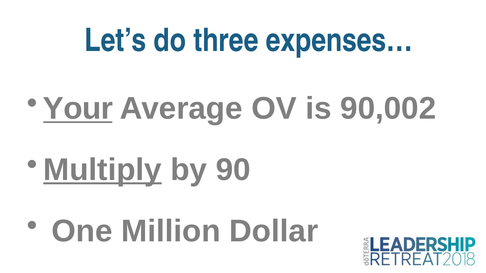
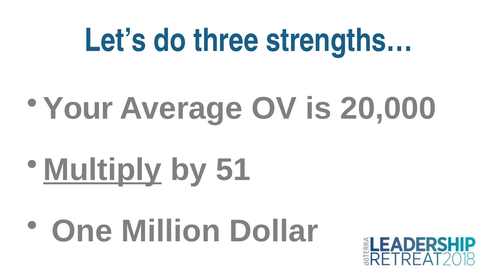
expenses…: expenses… -> strengths… (339, 40)
Your underline: present -> none (78, 109)
90,002: 90,002 -> 20,000 (388, 109)
90: 90 -> 51 (233, 170)
